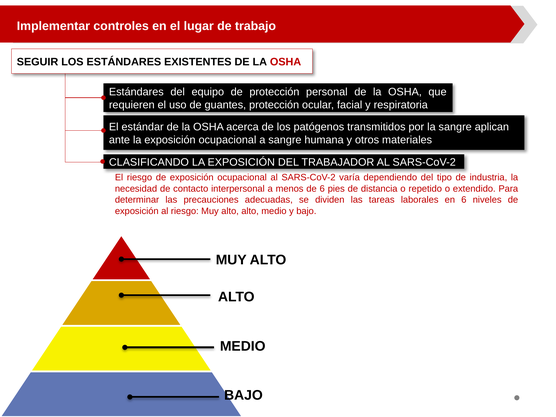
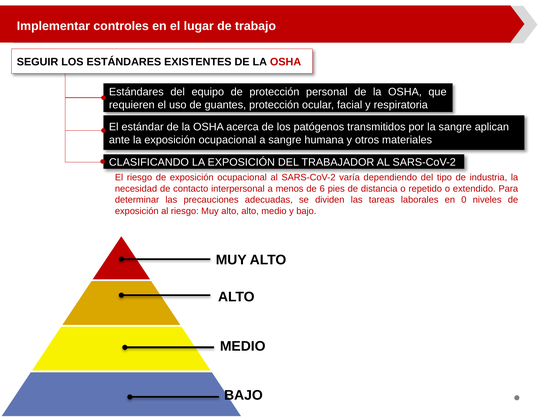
en 6: 6 -> 0 (464, 200)
